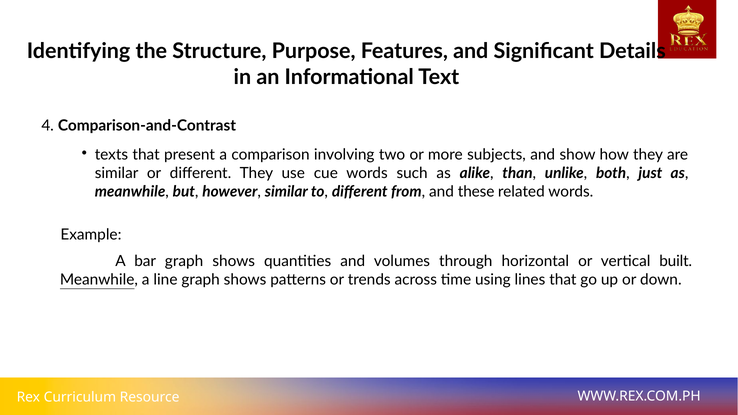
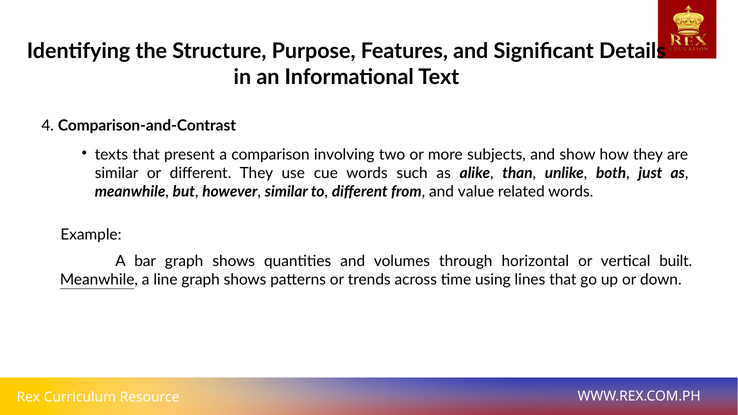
these: these -> value (476, 192)
